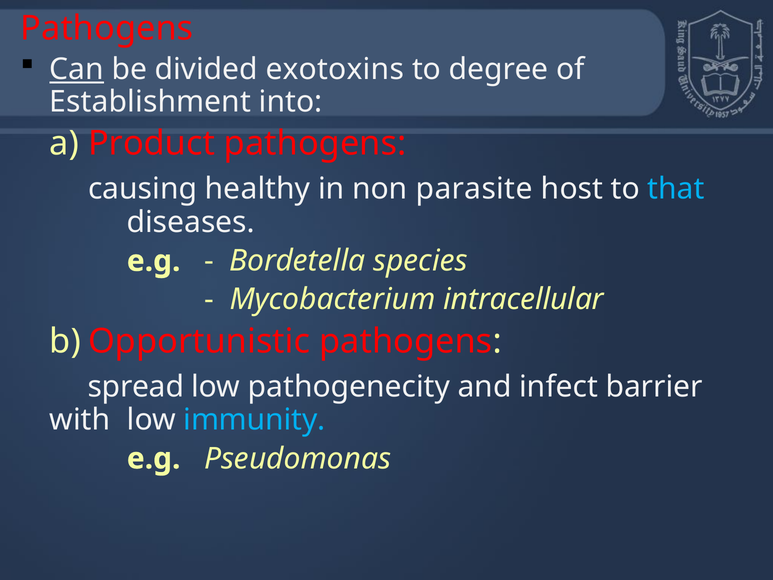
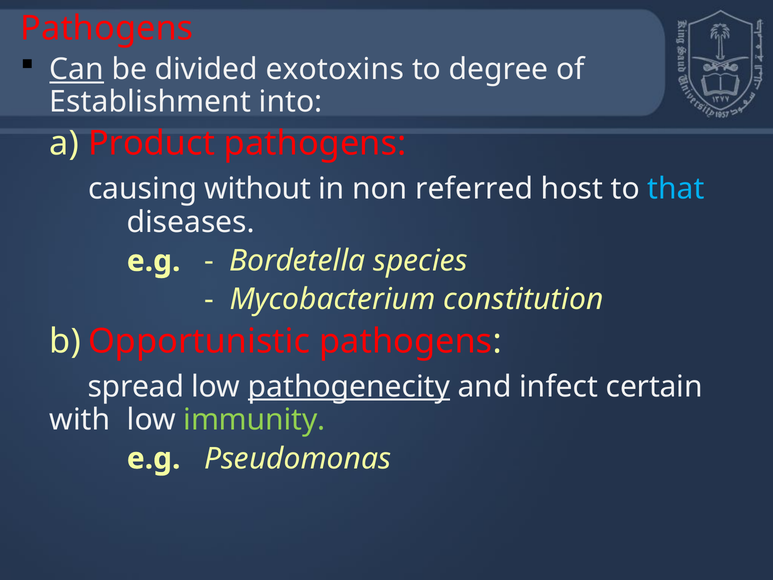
healthy: healthy -> without (258, 189)
parasite: parasite -> referred (474, 189)
intracellular: intracellular -> constitution (523, 299)
pathogenecity underline: none -> present (349, 386)
barrier: barrier -> certain (654, 386)
immunity colour: light blue -> light green (254, 420)
